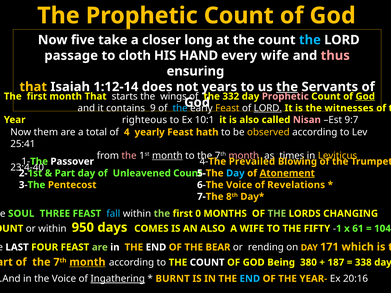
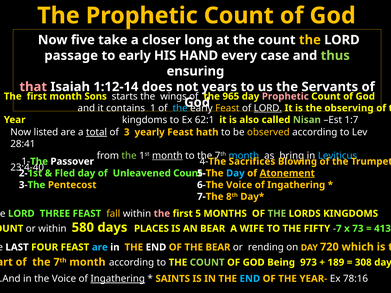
the colour: light blue -> yellow (310, 40)
to cloth: cloth -> early (135, 56)
every wife: wife -> case (275, 56)
thus colour: pink -> light green (335, 56)
that colour: yellow -> pink (33, 87)
the underline: present -> none (287, 87)
month That: That -> Sons (96, 96)
332: 332 -> 965 (231, 96)
God underline: present -> none (365, 96)
9: 9 -> 1 (153, 108)
witnesses: witnesses -> observing (349, 108)
Year righteous: righteous -> kingdoms (145, 120)
10:1: 10:1 -> 62:1 (205, 120)
Nisan colour: pink -> light green (307, 120)
9:7: 9:7 -> 1:7 (351, 120)
them: them -> listed (46, 132)
total underline: none -> present (97, 132)
4: 4 -> 3 (127, 132)
25:41: 25:41 -> 28:41 (23, 144)
the colour: pink -> light green (129, 156)
month colour: pink -> light blue (244, 156)
times: times -> bring (292, 156)
Leviticus colour: yellow -> light blue (338, 156)
Prevailed: Prevailed -> Sacrifices (252, 162)
Part: Part -> Fled (65, 173)
Revelations: Revelations -> Ingathering (296, 185)
SOUL: SOUL -> LORD (21, 214)
fall colour: light blue -> yellow (113, 214)
the colour: light green -> pink (162, 214)
0: 0 -> 5 (198, 214)
LORDS CHANGING: CHANGING -> KINGDOMS (351, 214)
950: 950 -> 580 (83, 228)
COMES: COMES -> PLACES (151, 229)
AN ALSO: ALSO -> BEAR (213, 229)
1: 1 -> 7 (339, 229)
61: 61 -> 73 (358, 229)
104: 104 -> 413 (382, 229)
are colour: light green -> light blue (100, 247)
171: 171 -> 720 (329, 247)
month underline: present -> none (87, 262)
COUNT colour: white -> light green (207, 263)
380: 380 -> 973 (308, 263)
187: 187 -> 189 (336, 263)
338: 338 -> 308 (363, 263)
BURNT: BURNT -> SAINTS (173, 279)
20:16: 20:16 -> 78:16 (356, 279)
